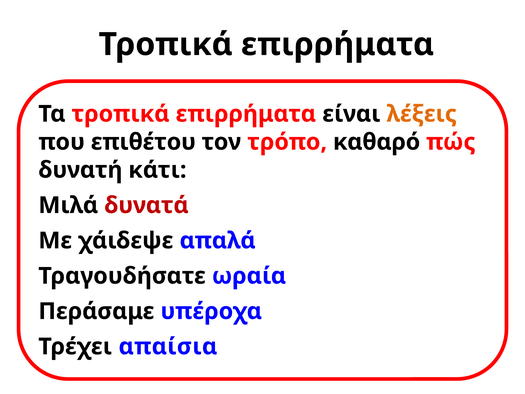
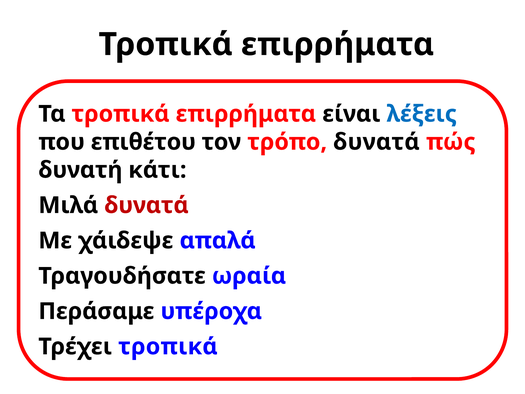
λέξεις colour: orange -> blue (422, 114)
τρόπο καθαρό: καθαρό -> δυνατά (376, 142)
Τρέχει απαίσια: απαίσια -> τροπικά (168, 346)
